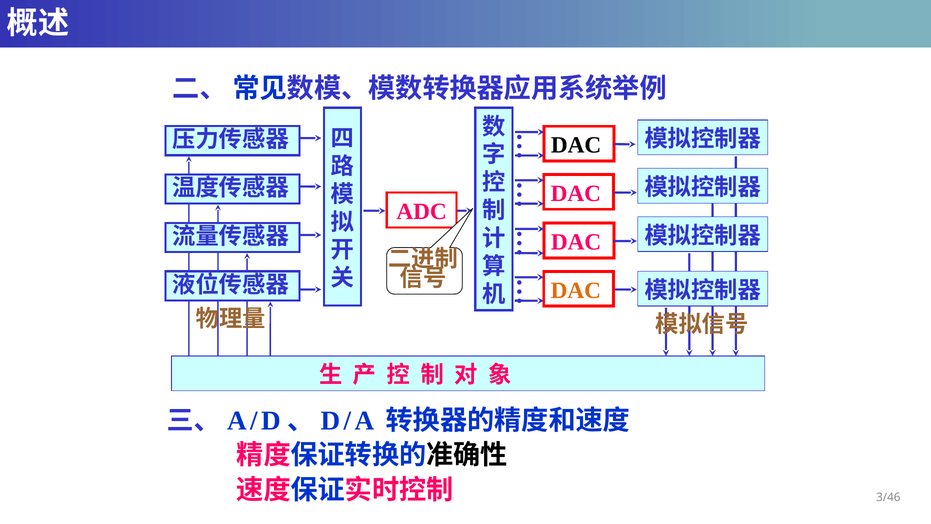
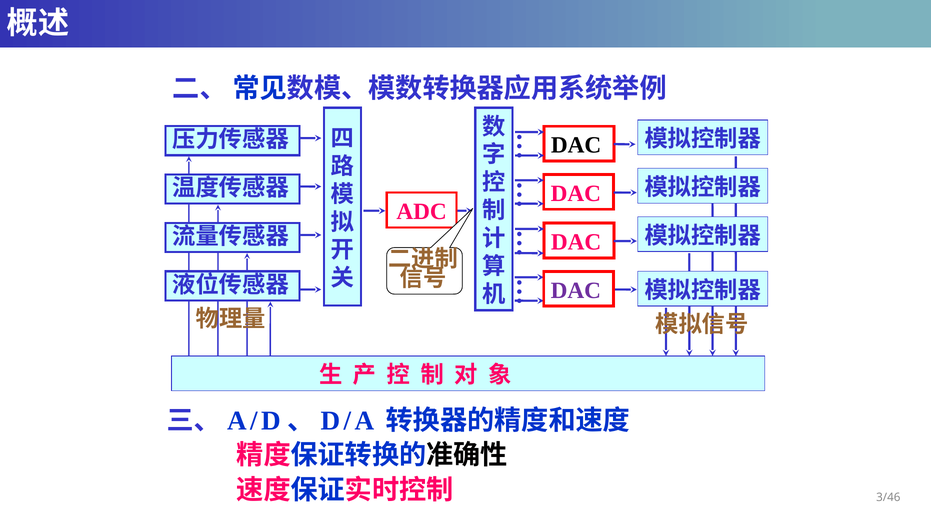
DAC colour: orange -> purple (576, 290)
